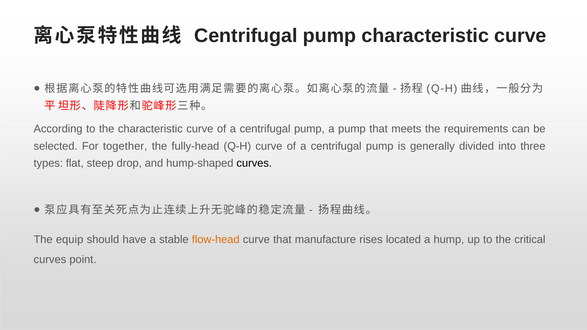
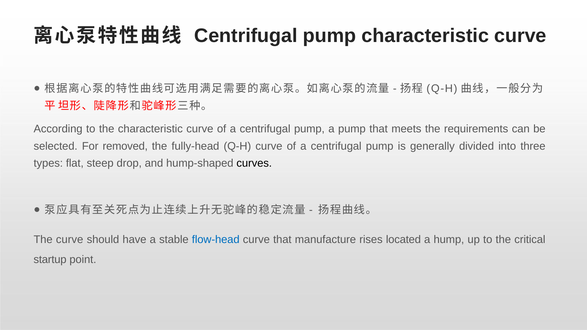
together: together -> removed (125, 146)
The equip: equip -> curve (70, 240)
flow-head colour: orange -> blue (216, 240)
curves: curves -> startup (50, 260)
